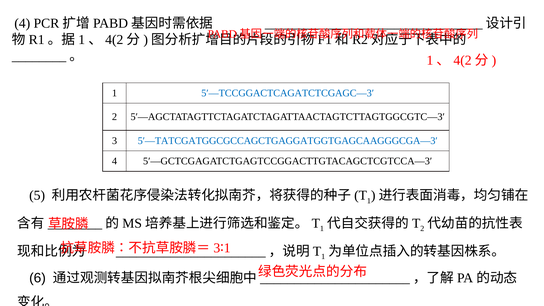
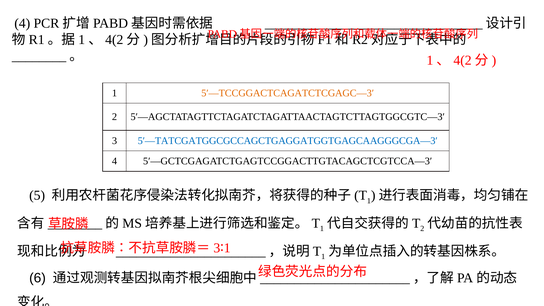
5′—TCCGGACTCAGATCTCGAGC—3′ colour: blue -> orange (288, 93)
